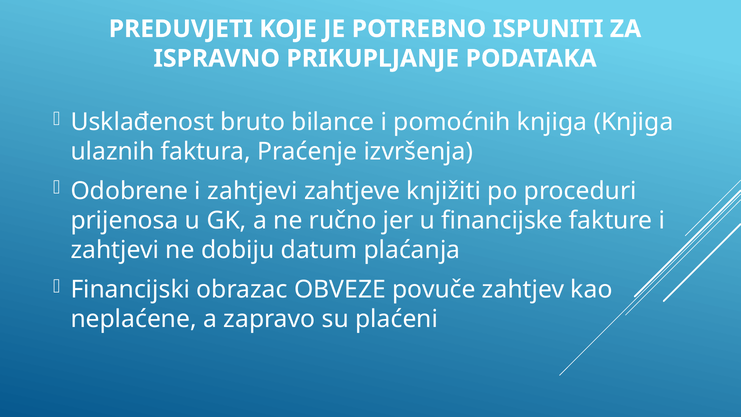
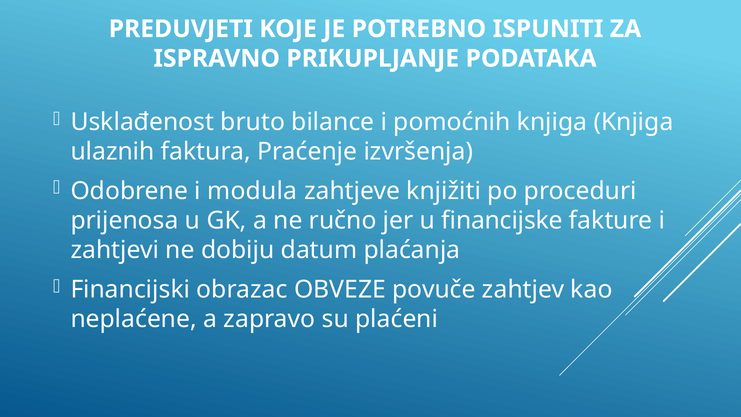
Odobrene i zahtjevi: zahtjevi -> modula (252, 191)
